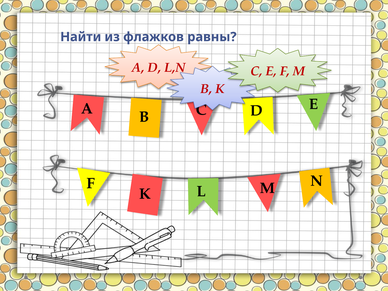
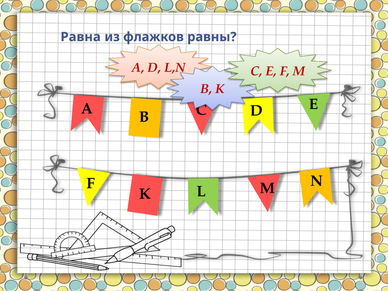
Найти: Найти -> Равна (81, 37)
